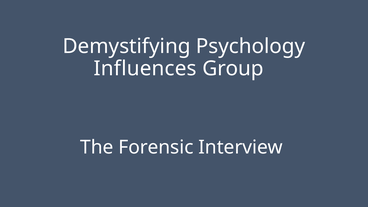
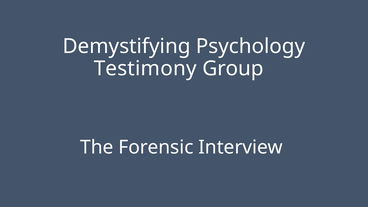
Influences: Influences -> Testimony (145, 69)
